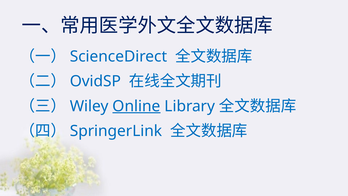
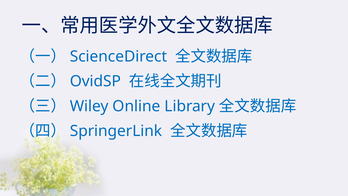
Online underline: present -> none (136, 106)
